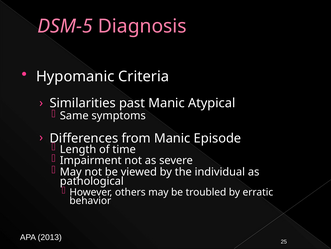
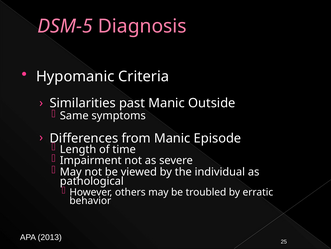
Atypical: Atypical -> Outside (212, 103)
